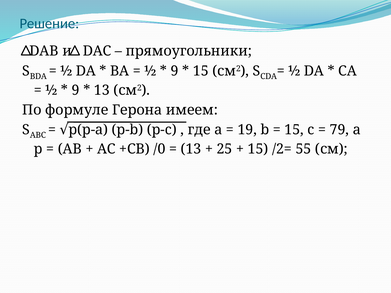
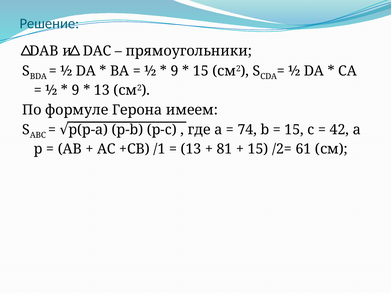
19: 19 -> 74 (247, 130)
79: 79 -> 42 (339, 130)
/0: /0 -> /1 (159, 149)
25: 25 -> 81 (224, 149)
55: 55 -> 61 (303, 149)
